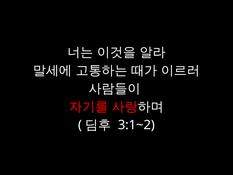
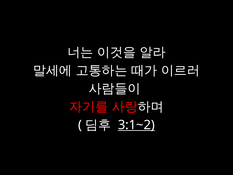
3:1~2 underline: none -> present (136, 125)
